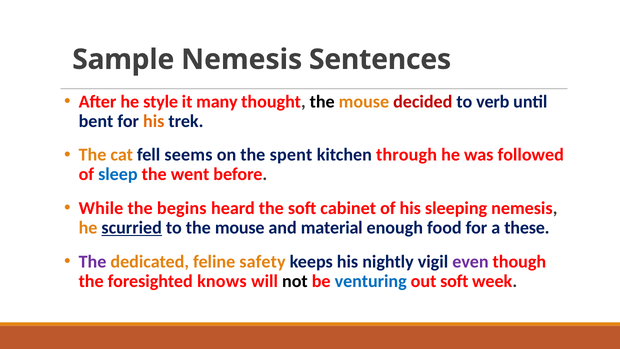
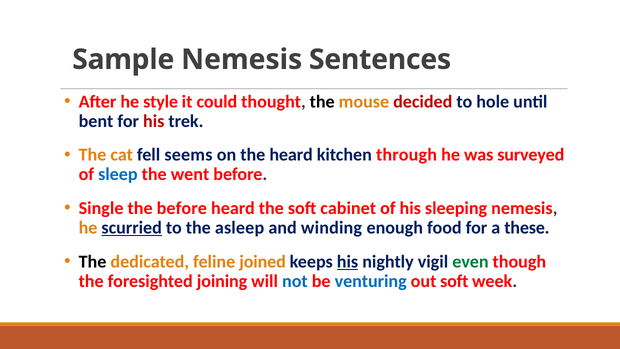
many: many -> could (217, 102)
verb: verb -> hole (493, 102)
his colour: orange -> red (154, 121)
the spent: spent -> heard (291, 155)
followed: followed -> surveyed (531, 155)
While: While -> Single (101, 208)
the begins: begins -> before (182, 208)
to the mouse: mouse -> asleep (240, 228)
material: material -> winding (332, 228)
The colour: purple -> black (93, 261)
safety: safety -> joined (263, 261)
his underline: none -> present (348, 261)
even colour: purple -> green (470, 261)
knows: knows -> joining (222, 281)
not colour: black -> blue (295, 281)
